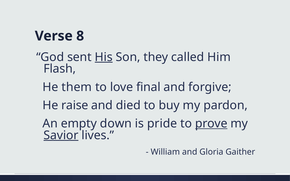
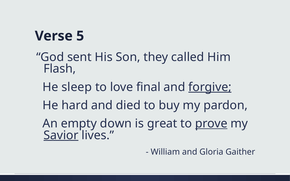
8: 8 -> 5 (80, 36)
His underline: present -> none (104, 57)
them: them -> sleep (77, 87)
forgive underline: none -> present (210, 87)
raise: raise -> hard (75, 105)
pride: pride -> great (162, 124)
